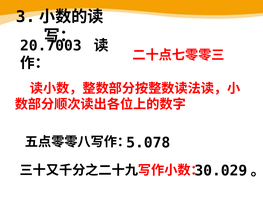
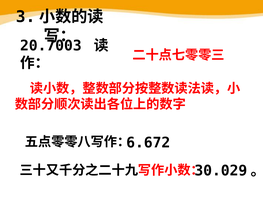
5.078: 5.078 -> 6.672 (148, 143)
